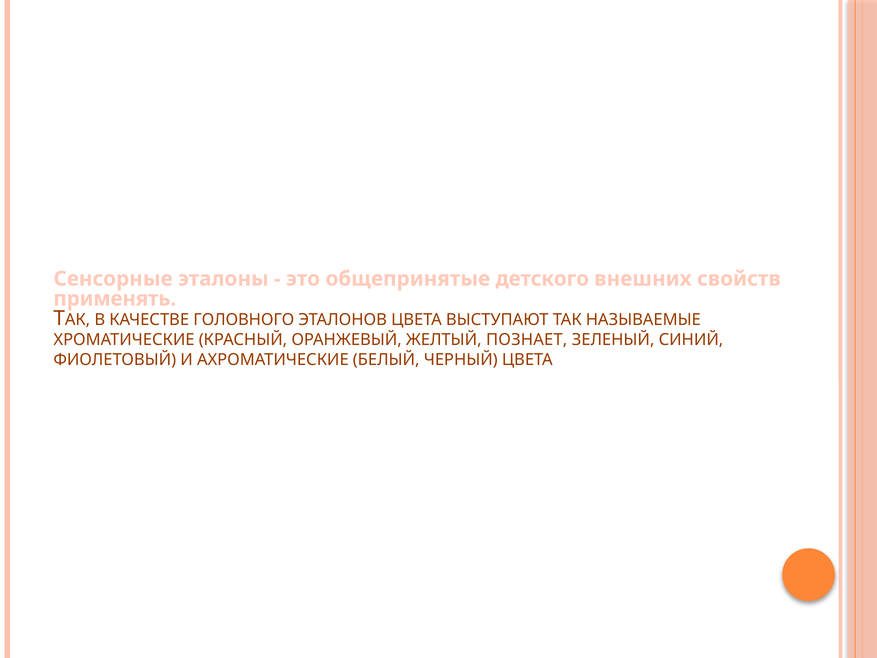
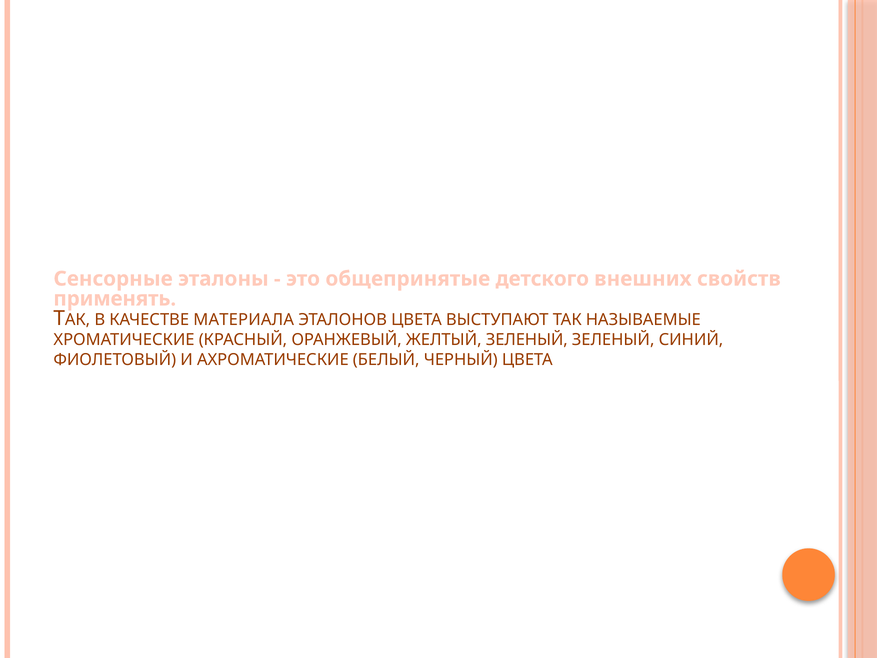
ГОЛОВНОГО: ГОЛОВНОГО -> МАТЕРИАЛА (244, 320)
ЖЕЛТЫЙ ПОЗНАЕТ: ПОЗНАЕТ -> ЗЕЛЕНЫЙ (527, 340)
